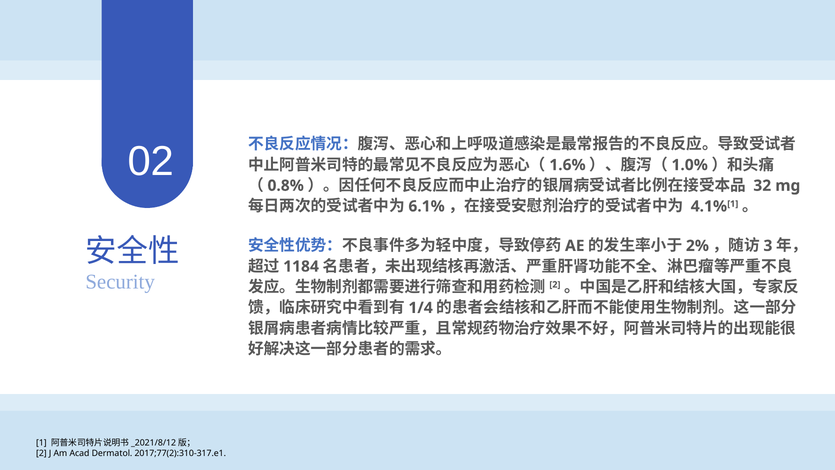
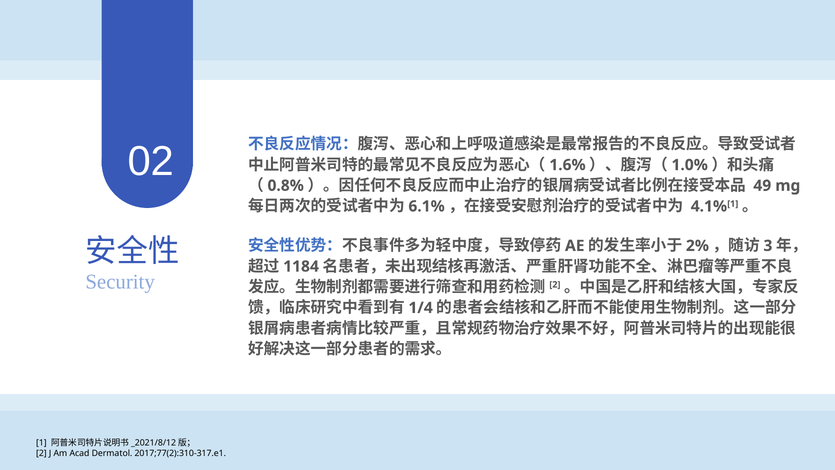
32: 32 -> 49 (762, 186)
